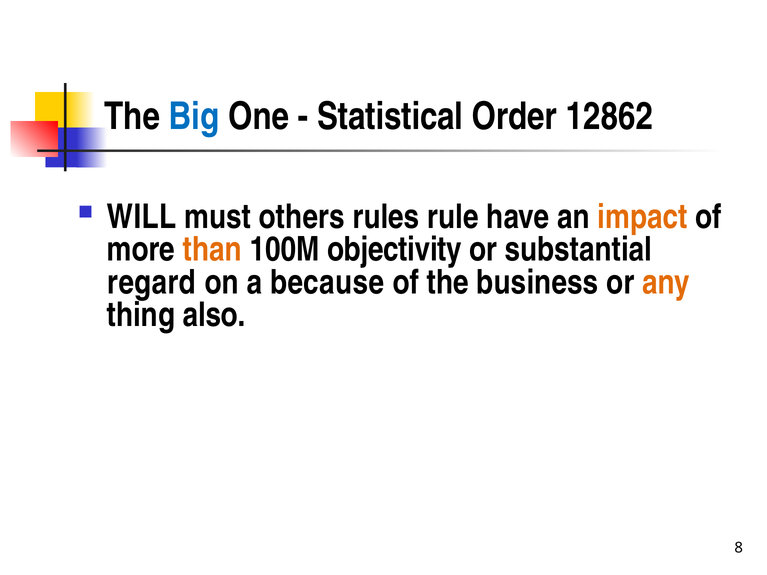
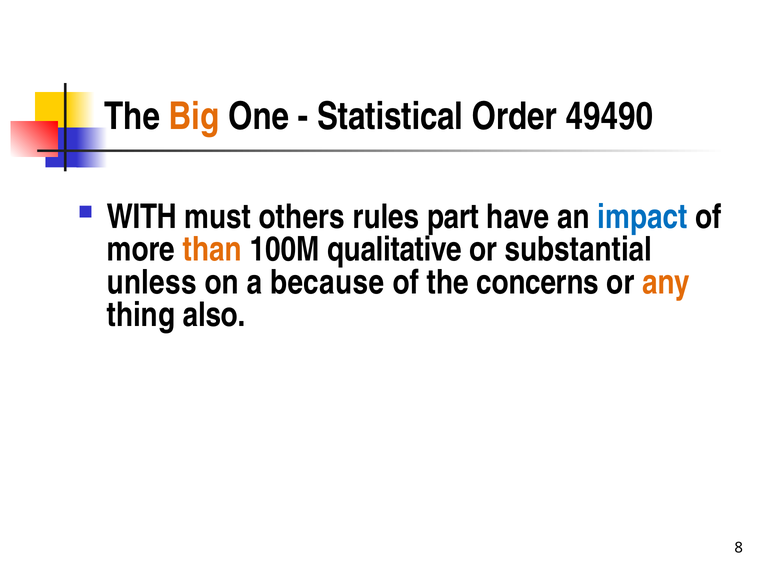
Big colour: blue -> orange (194, 116)
12862: 12862 -> 49490 (609, 116)
WILL: WILL -> WITH (142, 217)
rule: rule -> part (453, 217)
impact colour: orange -> blue (643, 217)
objectivity: objectivity -> qualitative (395, 250)
regard: regard -> unless (152, 282)
business: business -> concerns (538, 282)
